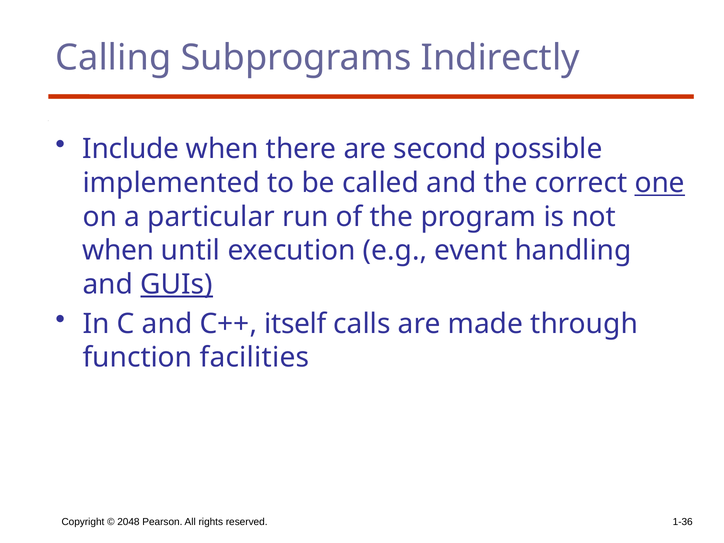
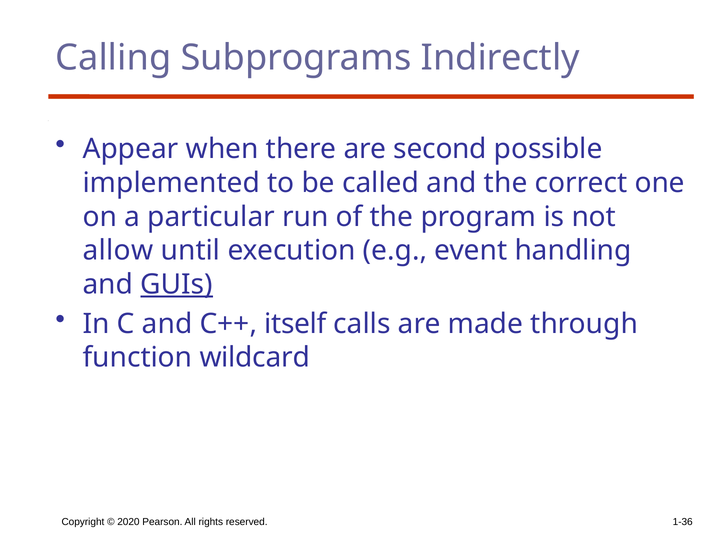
Include: Include -> Appear (131, 149)
one underline: present -> none (660, 183)
when: when -> allow (118, 251)
facilities: facilities -> wildcard (255, 358)
2048: 2048 -> 2020 (128, 522)
